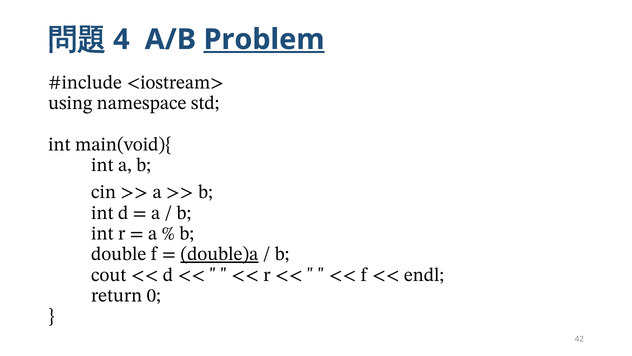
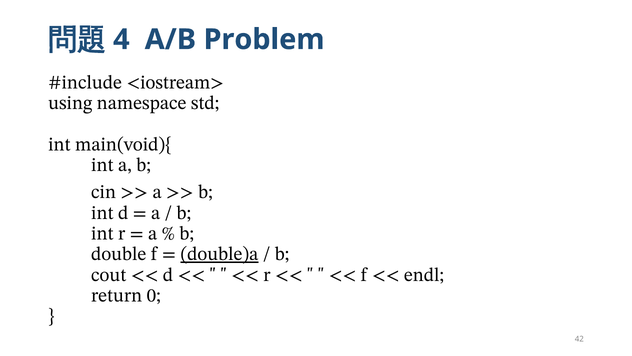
Problem underline: present -> none (264, 39)
